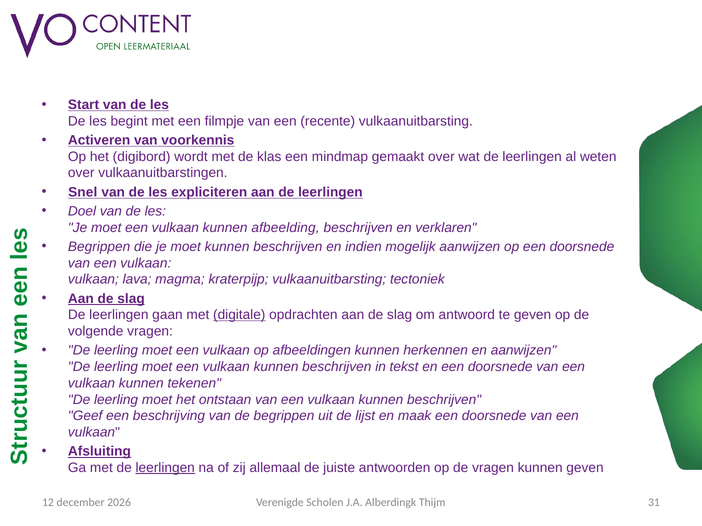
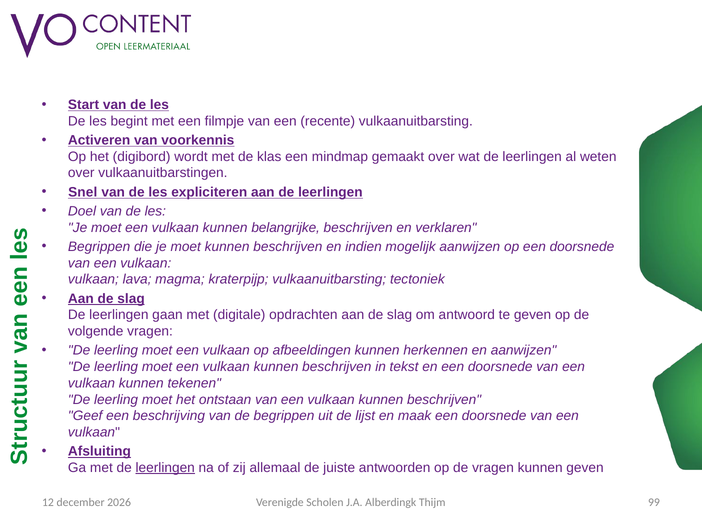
afbeelding: afbeelding -> belangrijke (286, 228)
digitale underline: present -> none (239, 315)
31: 31 -> 99 (654, 503)
